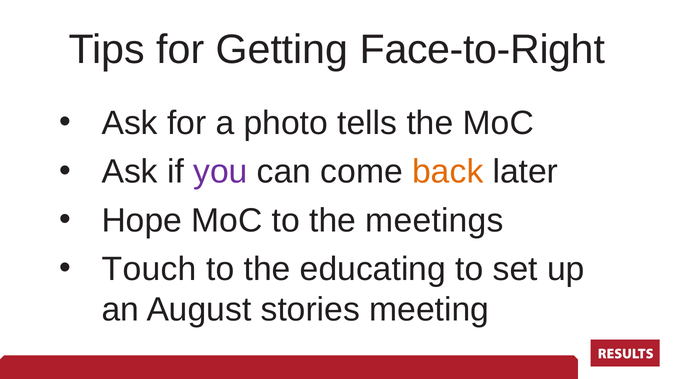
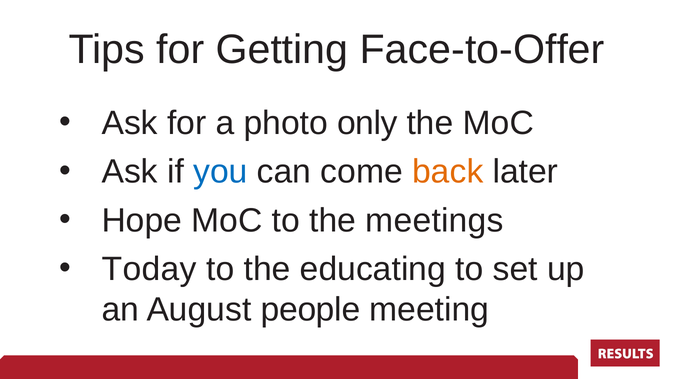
Face-to-Right: Face-to-Right -> Face-to-Offer (482, 50)
tells: tells -> only (367, 123)
you colour: purple -> blue (220, 172)
Touch: Touch -> Today (149, 269)
stories: stories -> people (310, 310)
